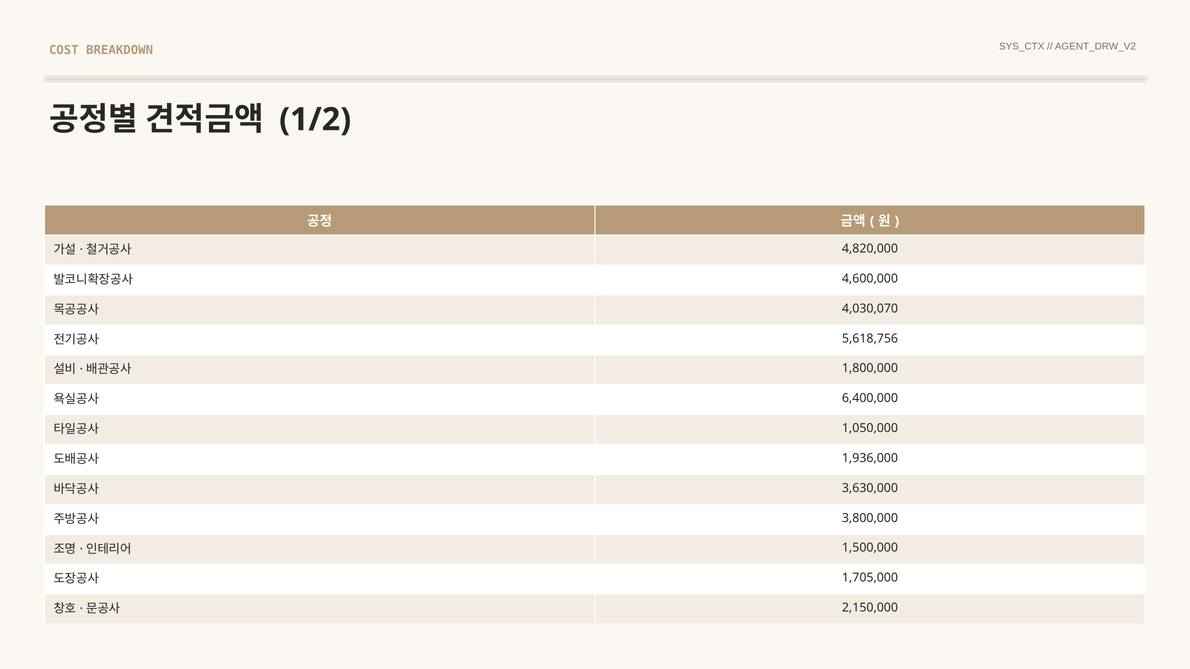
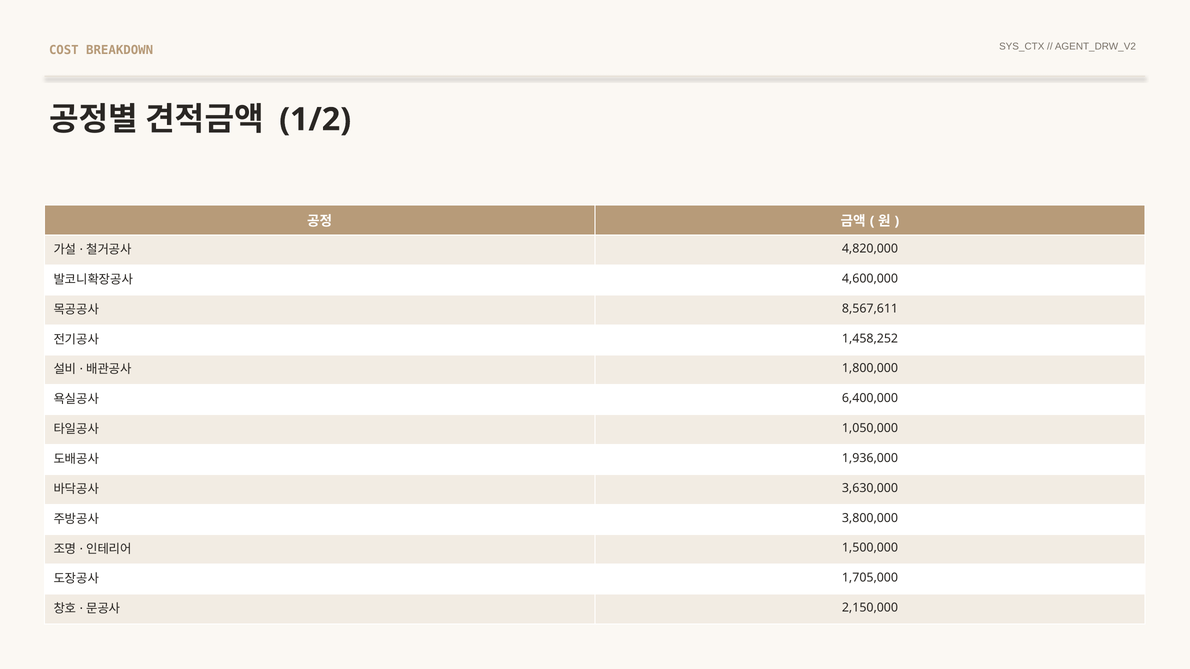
4,030,070: 4,030,070 -> 8,567,611 (870, 309)
5,618,756: 5,618,756 -> 1,458,252 (870, 339)
